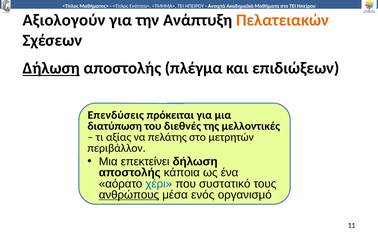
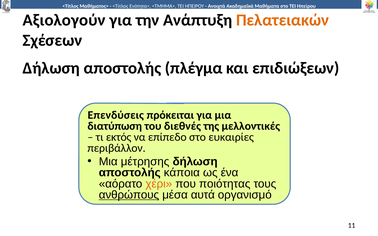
Δήλωση underline: present -> none (51, 68)
αξίας: αξίας -> εκτός (119, 137)
πελάτης: πελάτης -> επίπεδο (167, 137)
μετρητών: μετρητών -> ευκαιρίες (231, 137)
επεκτείνει: επεκτείνει -> μέτρησης (145, 162)
χέρι colour: blue -> orange (159, 184)
συστατικό: συστατικό -> ποιότητας (225, 184)
ενός: ενός -> αυτά (203, 195)
